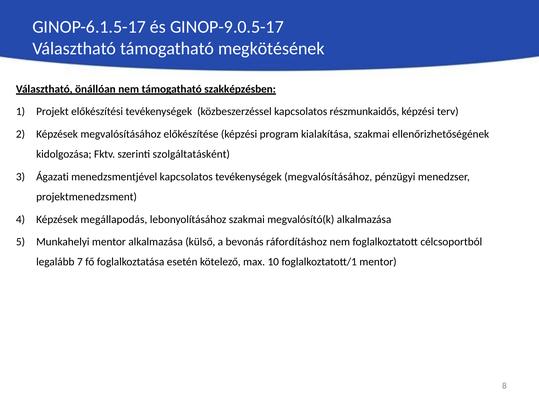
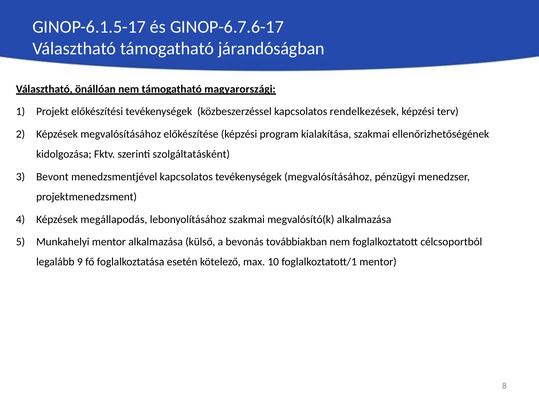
GINOP-9.0.5-17: GINOP-9.0.5-17 -> GINOP-6.7.6-17 (227, 27)
megkötésének: megkötésének -> járandóságban (271, 49)
szakképzésben: szakképzésben -> magyarországi (240, 89)
részmunkaidős: részmunkaidős -> rendelkezések (364, 112)
Ágazati: Ágazati -> Bevont (52, 177)
ráfordításhoz: ráfordításhoz -> továbbiakban (297, 242)
7: 7 -> 9 (80, 262)
